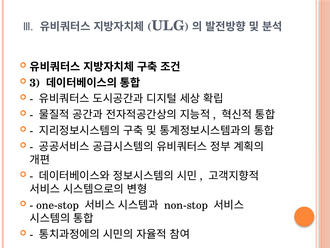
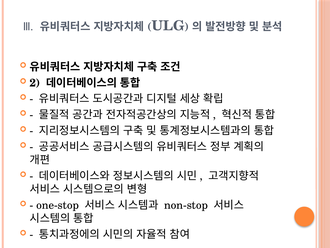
3: 3 -> 2 (35, 83)
